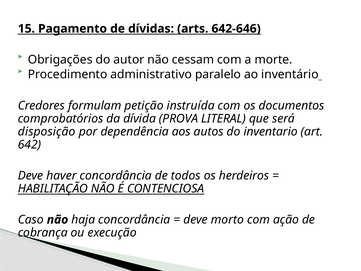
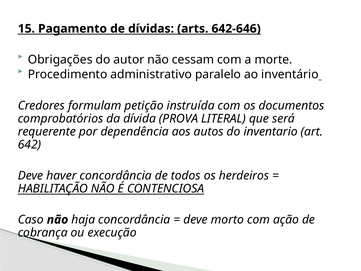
disposição: disposição -> requerente (47, 131)
